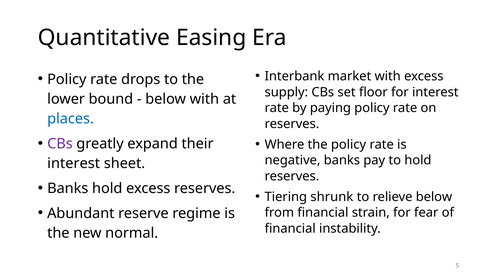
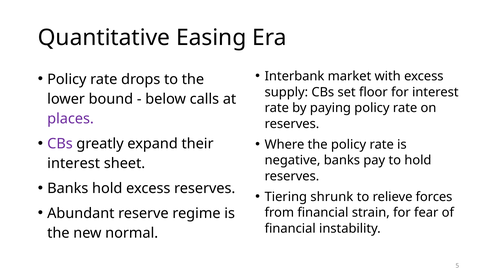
below with: with -> calls (204, 99)
places colour: blue -> purple (71, 119)
relieve below: below -> forces (434, 197)
